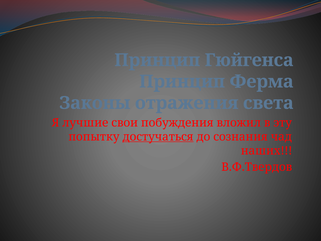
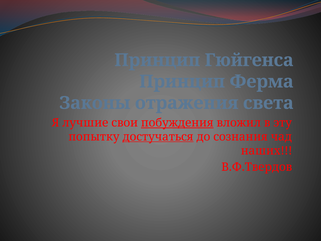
побуждения underline: none -> present (177, 123)
